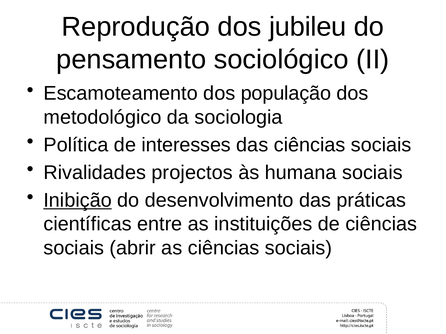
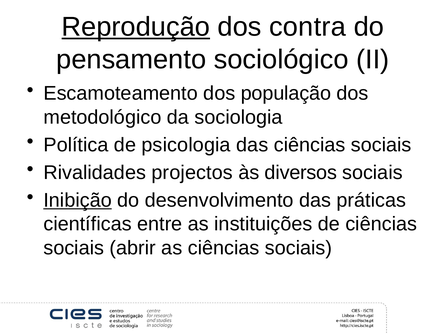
Reprodução underline: none -> present (136, 27)
jubileu: jubileu -> contra (307, 27)
interesses: interesses -> psicologia (186, 145)
humana: humana -> diversos (301, 173)
